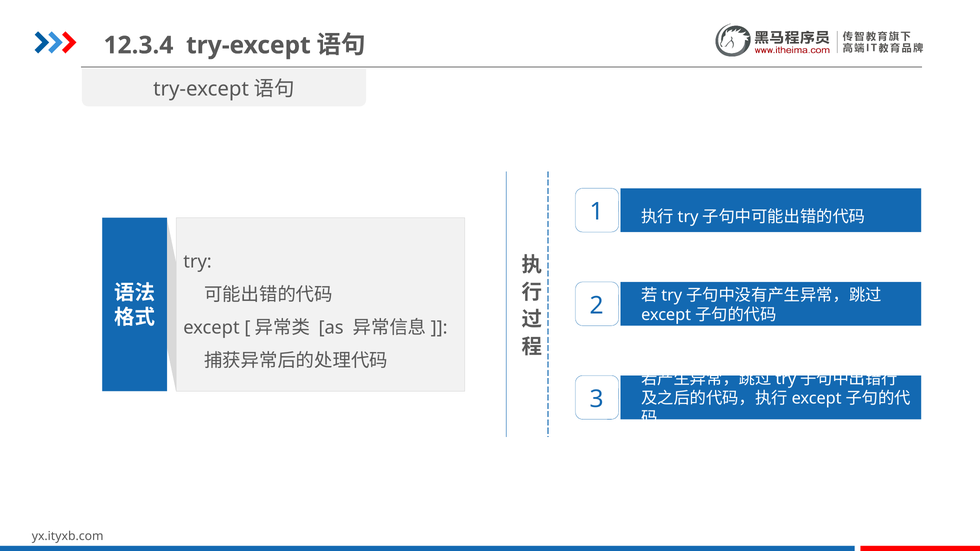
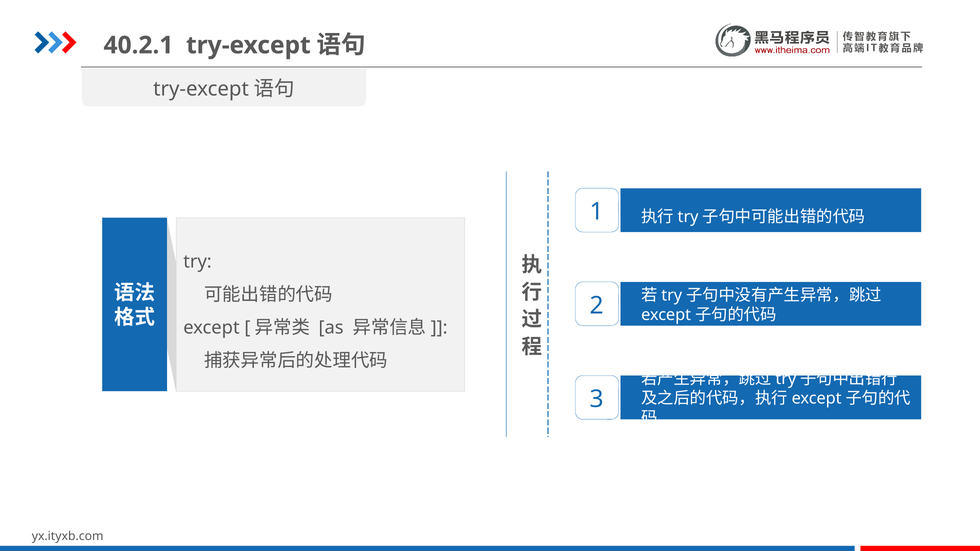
12.3.4: 12.3.4 -> 40.2.1 (138, 45)
